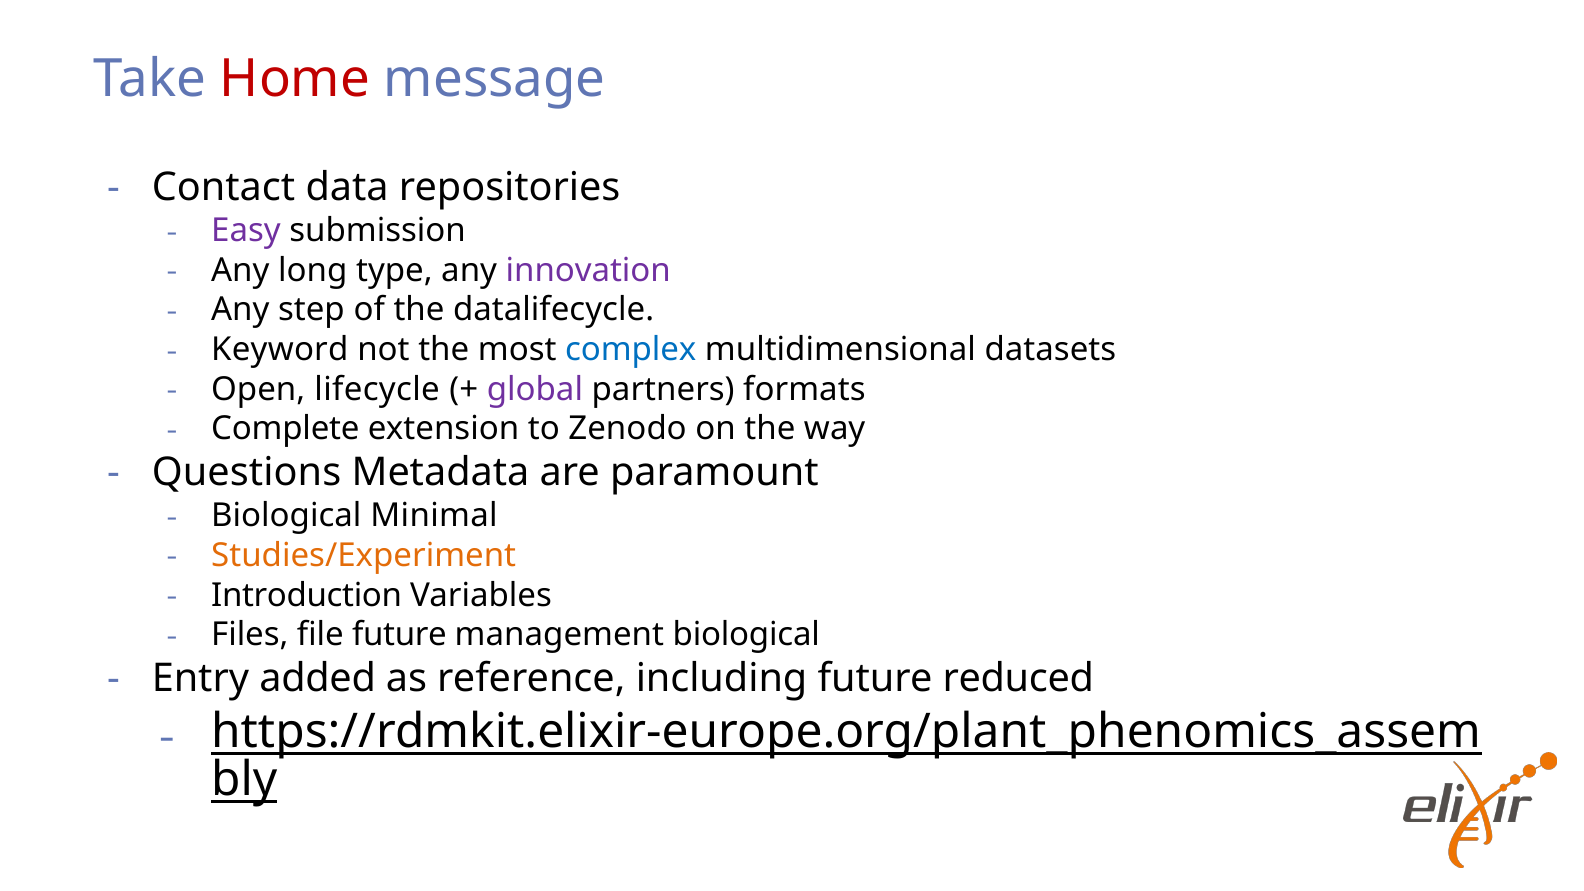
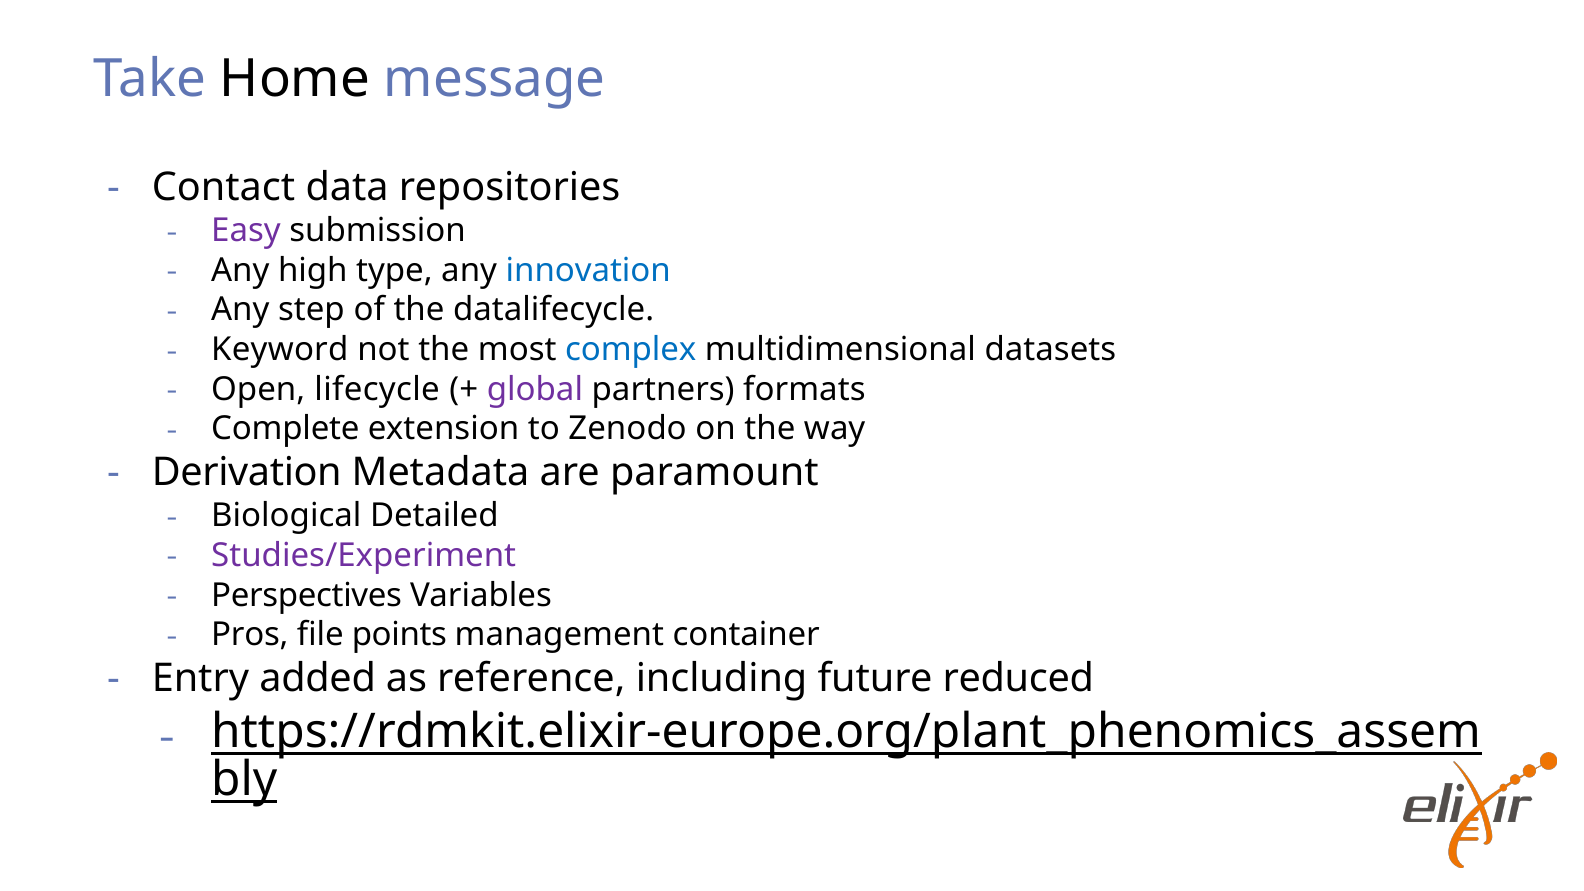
Home colour: red -> black (295, 79)
long: long -> high (313, 270)
innovation colour: purple -> blue (588, 270)
Questions: Questions -> Derivation (247, 473)
Minimal: Minimal -> Detailed (434, 516)
Studies/Experiment colour: orange -> purple (364, 556)
Introduction: Introduction -> Perspectives (307, 595)
Files: Files -> Pros (250, 635)
file future: future -> points (399, 635)
management biological: biological -> container (746, 635)
